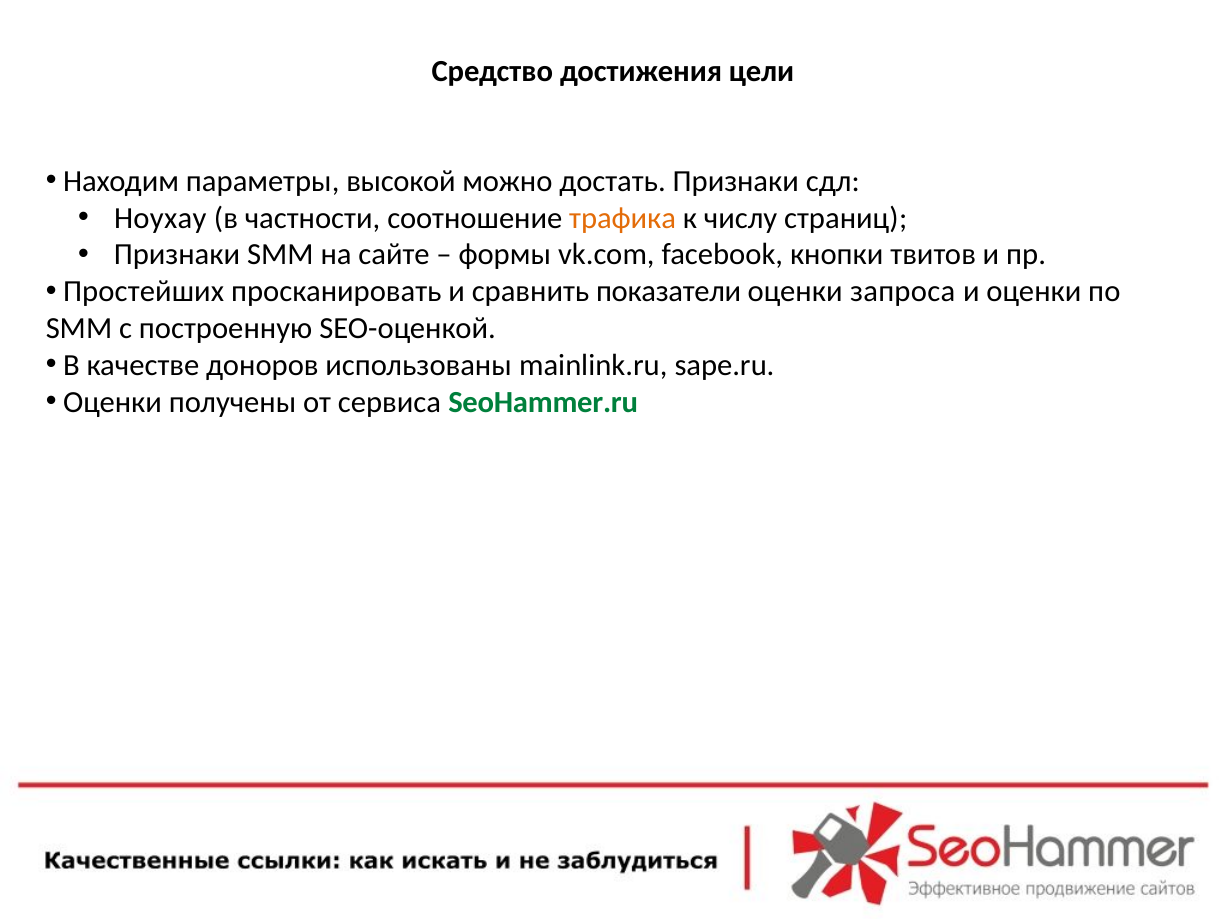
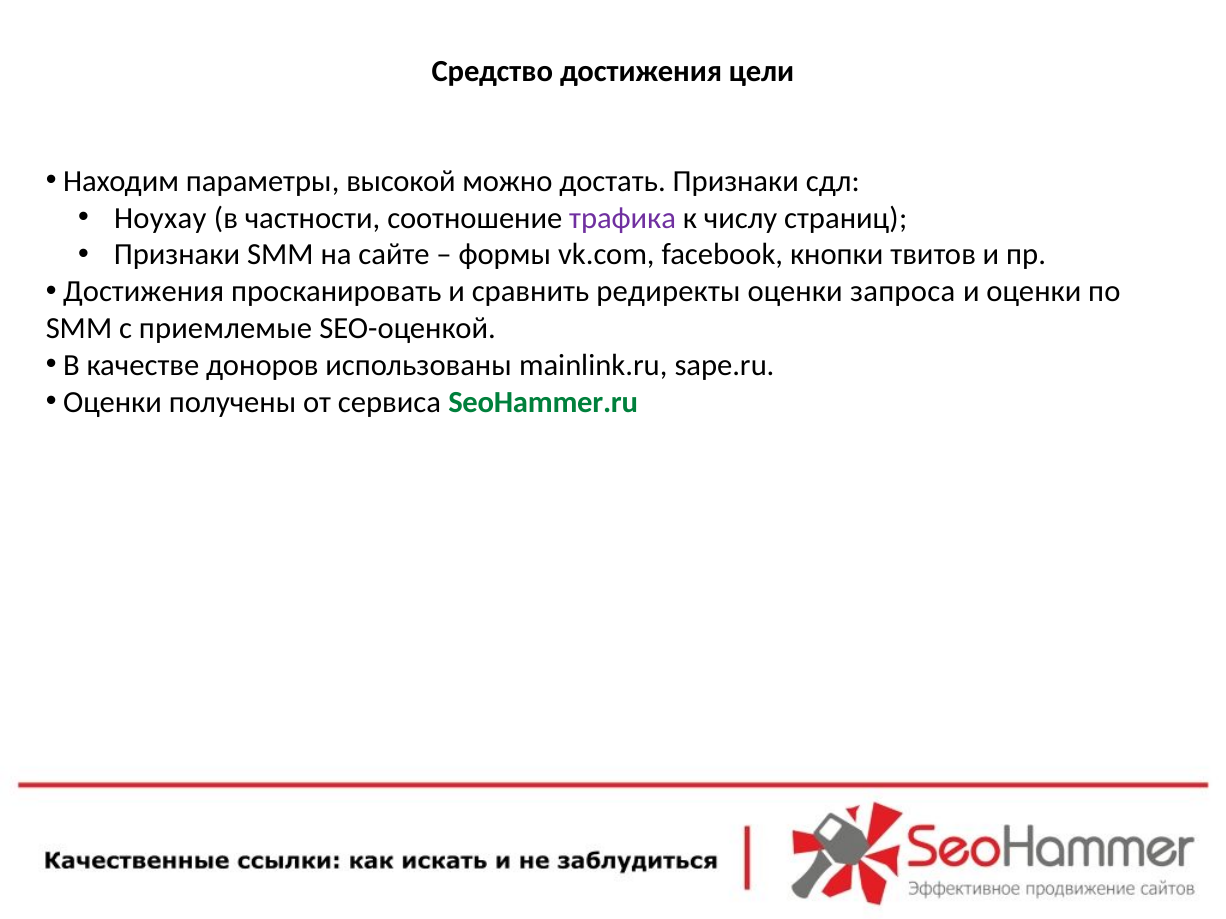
трафика colour: orange -> purple (623, 218)
Простейших: Простейших -> Достижения (144, 292)
показатели: показатели -> редиректы (668, 292)
построенную: построенную -> приемлемые (226, 329)
